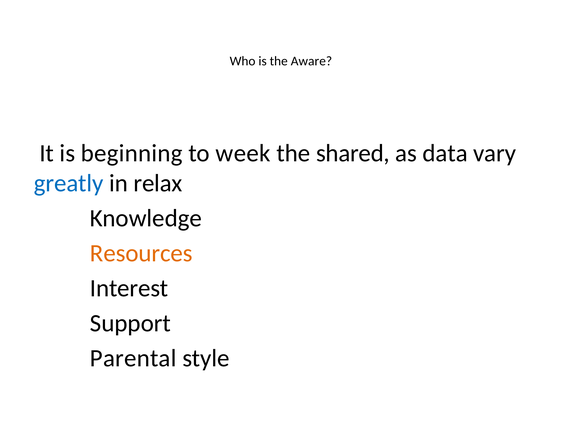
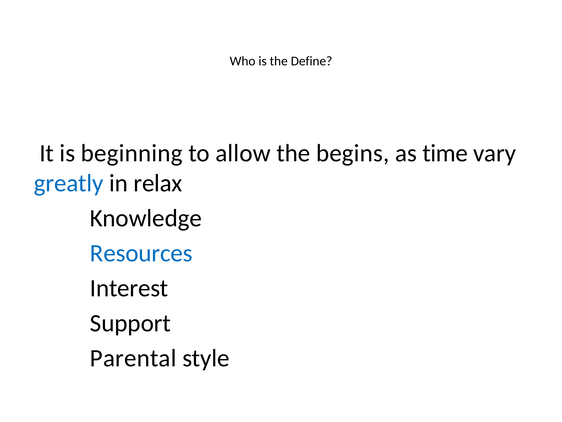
Aware: Aware -> Define (312, 61)
week: week -> allow (243, 153)
shared: shared -> begins (353, 153)
data: data -> time (445, 153)
Resources colour: orange -> blue (141, 253)
